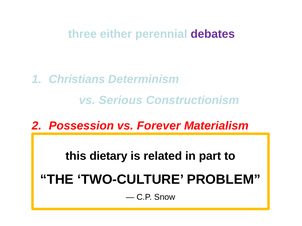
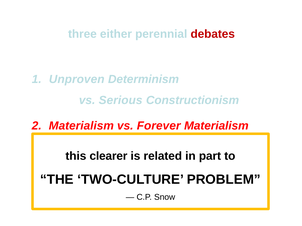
debates colour: purple -> red (213, 34)
Christians: Christians -> Unproven (77, 79)
Possession: Possession -> Materialism (81, 126)
dietary: dietary -> clearer (108, 156)
